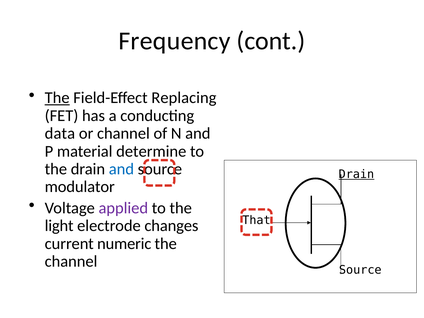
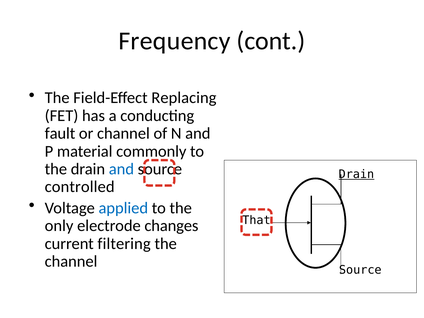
The underline: present -> none (57, 98)
data: data -> fault (60, 133)
determine: determine -> commonly (151, 151)
modulator: modulator -> controlled (80, 187)
applied colour: purple -> blue (123, 208)
light: light -> only (59, 226)
numeric: numeric -> filtering (124, 244)
